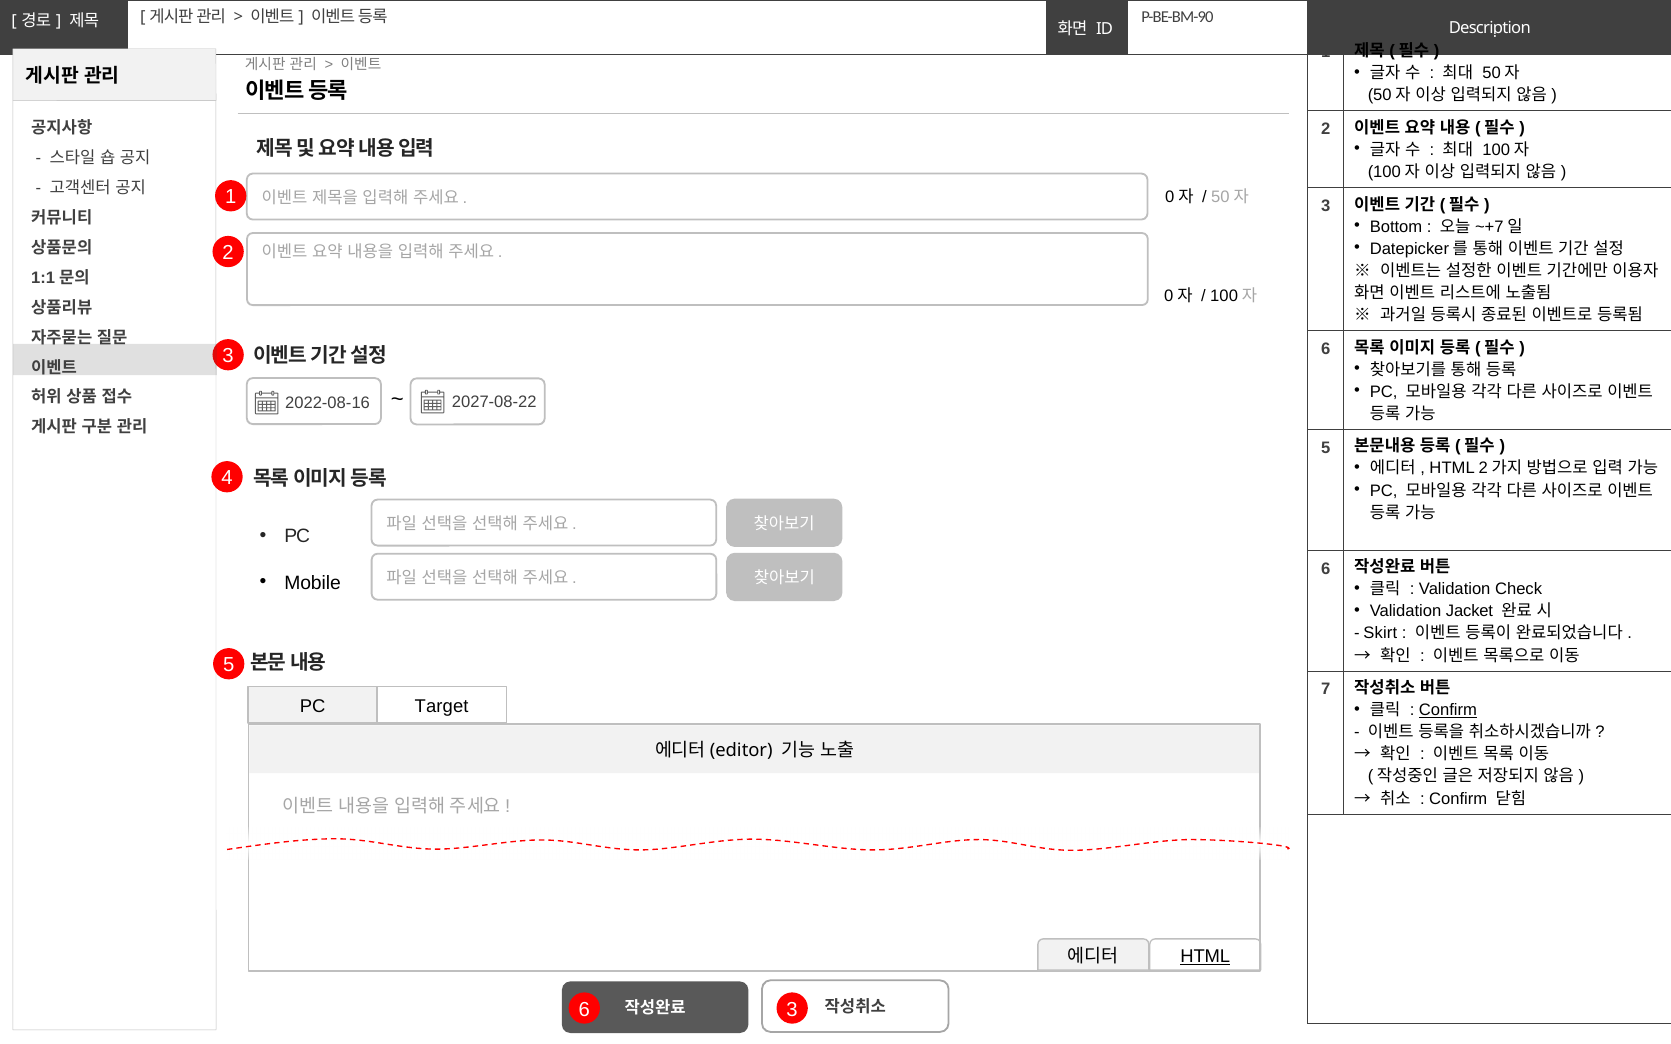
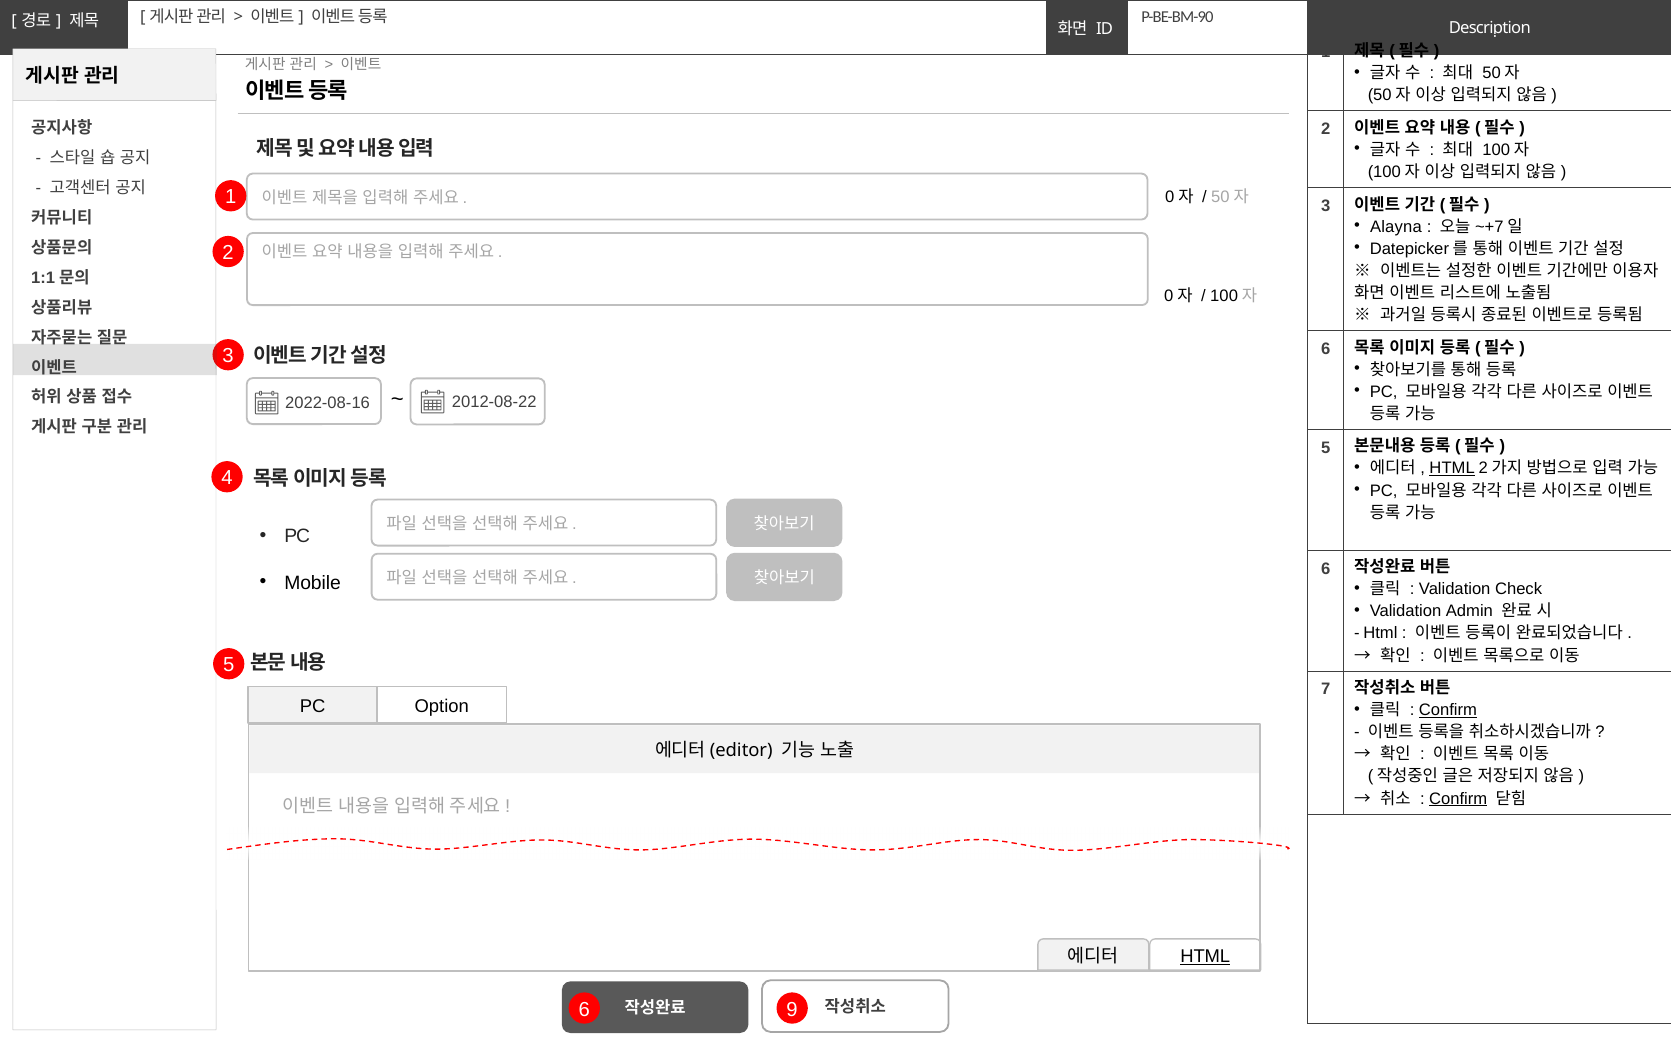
Bottom: Bottom -> Alayna (1396, 227)
2027-08-22: 2027-08-22 -> 2012-08-22 (494, 402)
HTML underline: none -> present (1452, 469)
Jacket: Jacket -> Admin (1469, 612)
Skirt: Skirt -> Html (1380, 634)
Target: Target -> Option (442, 706)
Confirm underline: none -> present (1458, 799)
6 3: 3 -> 9 (792, 1010)
